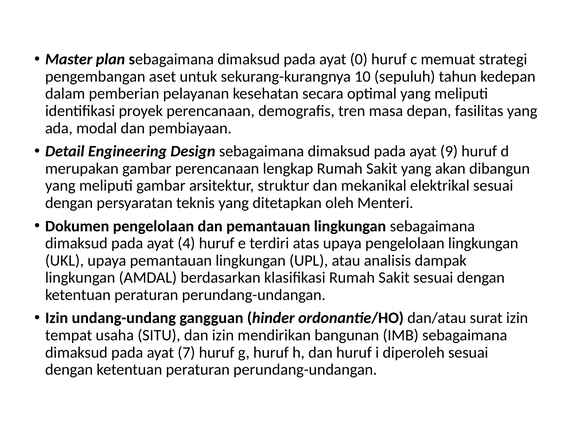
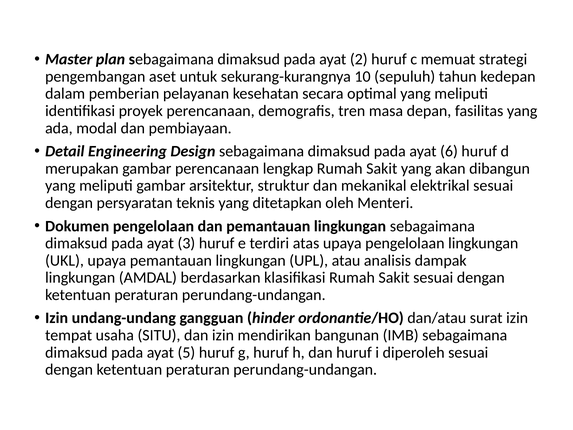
0: 0 -> 2 (359, 59)
9: 9 -> 6 (449, 151)
4: 4 -> 3 (186, 243)
7: 7 -> 5 (186, 352)
